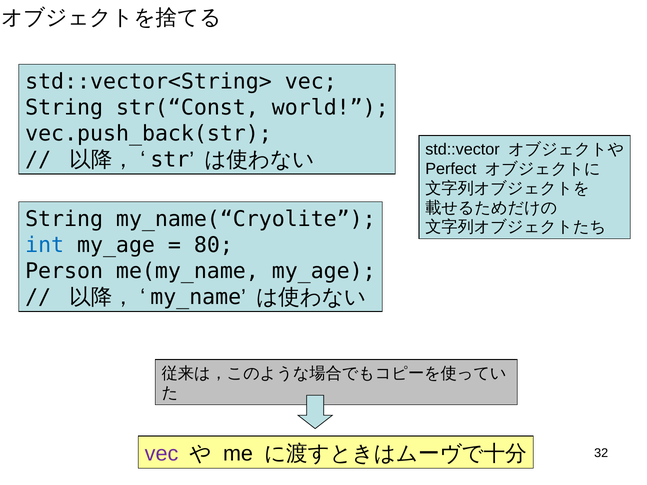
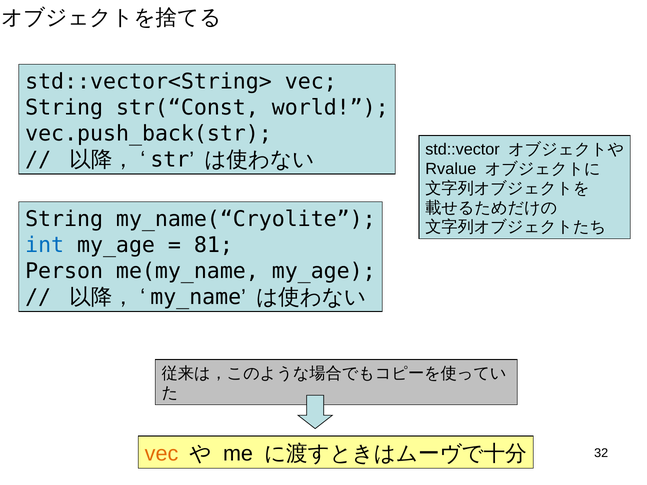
Perfect: Perfect -> Rvalue (451, 169)
80: 80 -> 81 (213, 245)
vec colour: purple -> orange (162, 454)
